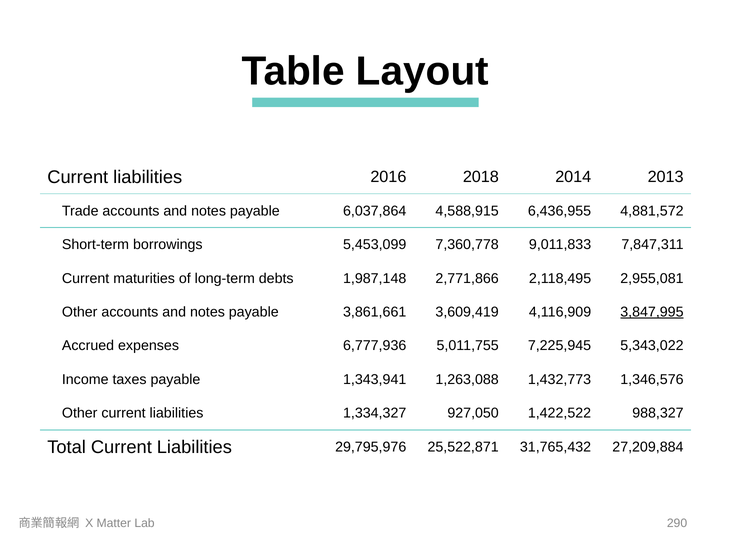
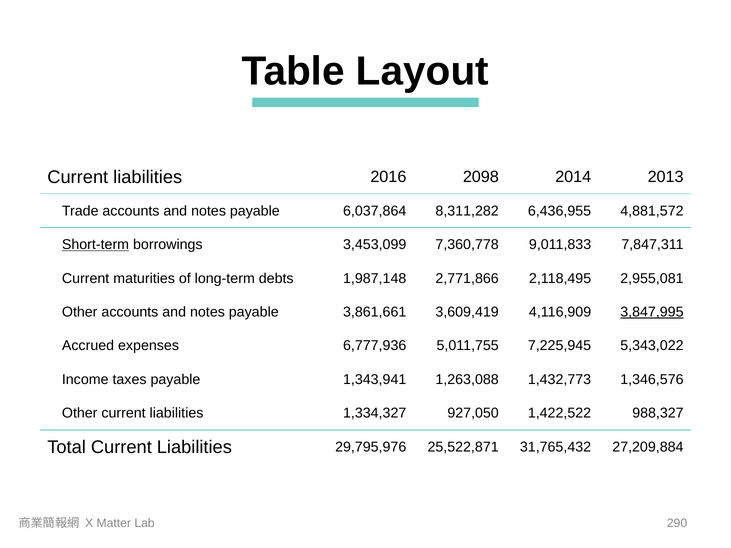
2018: 2018 -> 2098 (481, 177)
4,588,915: 4,588,915 -> 8,311,282 (467, 211)
Short-term underline: none -> present (96, 245)
5,453,099: 5,453,099 -> 3,453,099 (375, 245)
